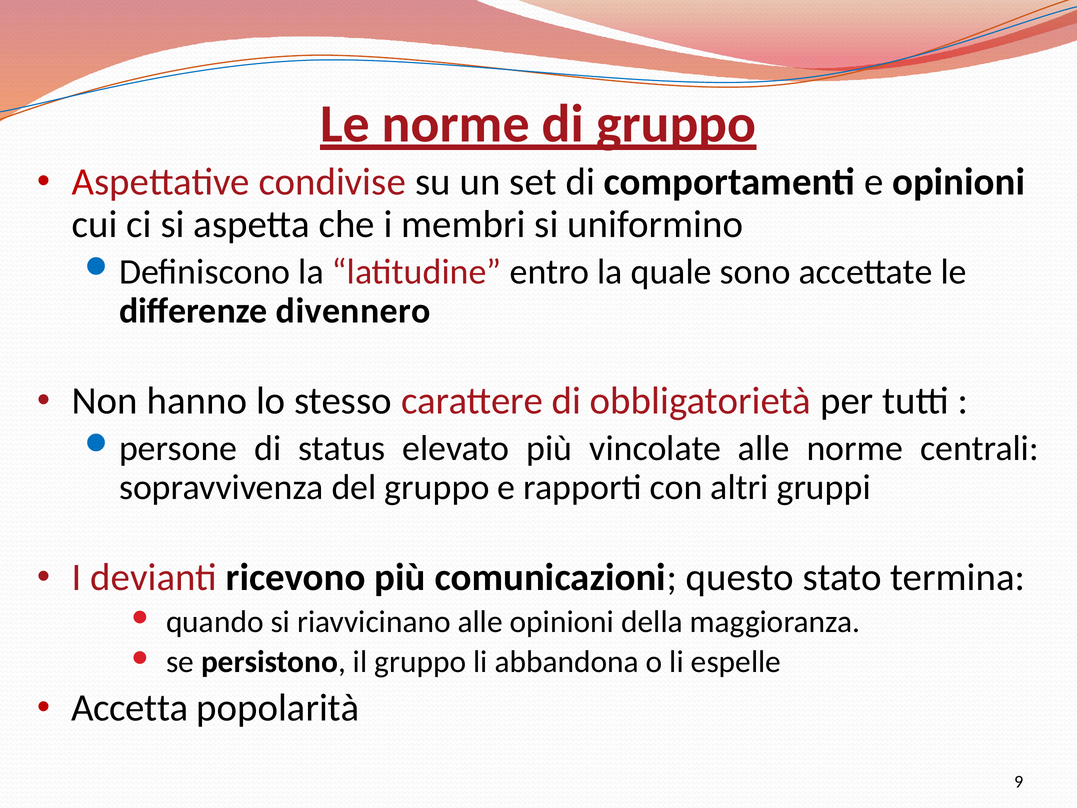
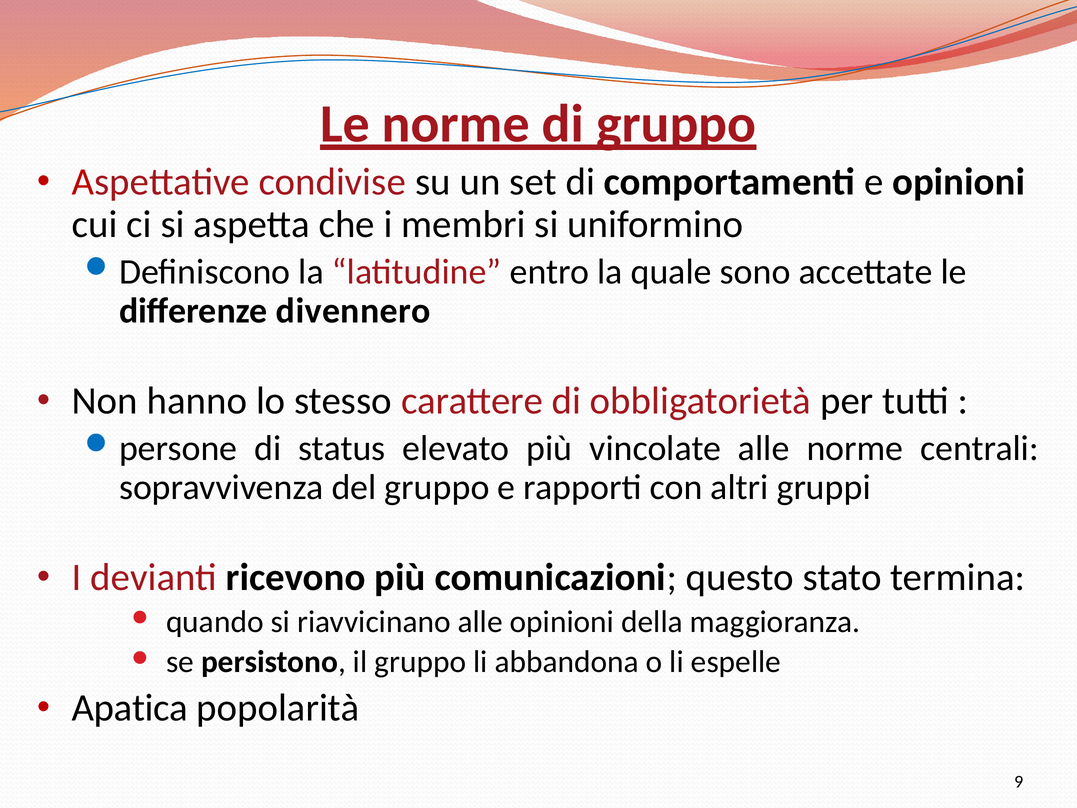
Accetta: Accetta -> Apatica (130, 708)
